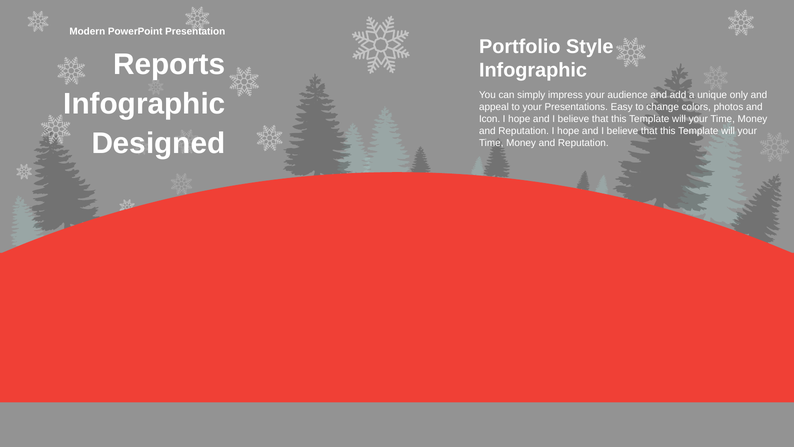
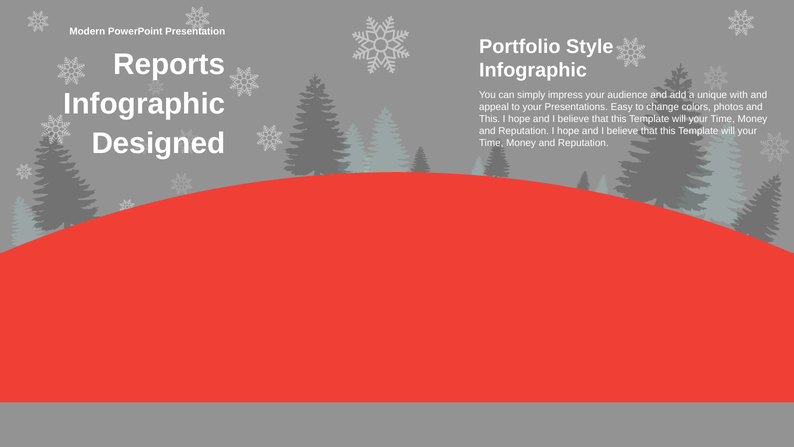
only: only -> with (739, 95)
Icon: Icon -> This (490, 119)
